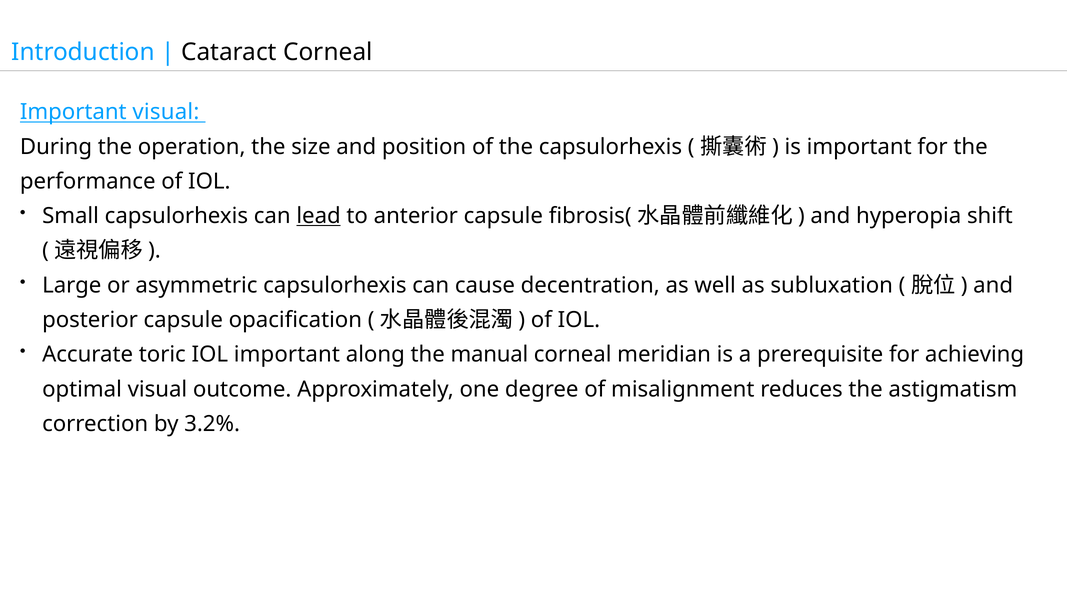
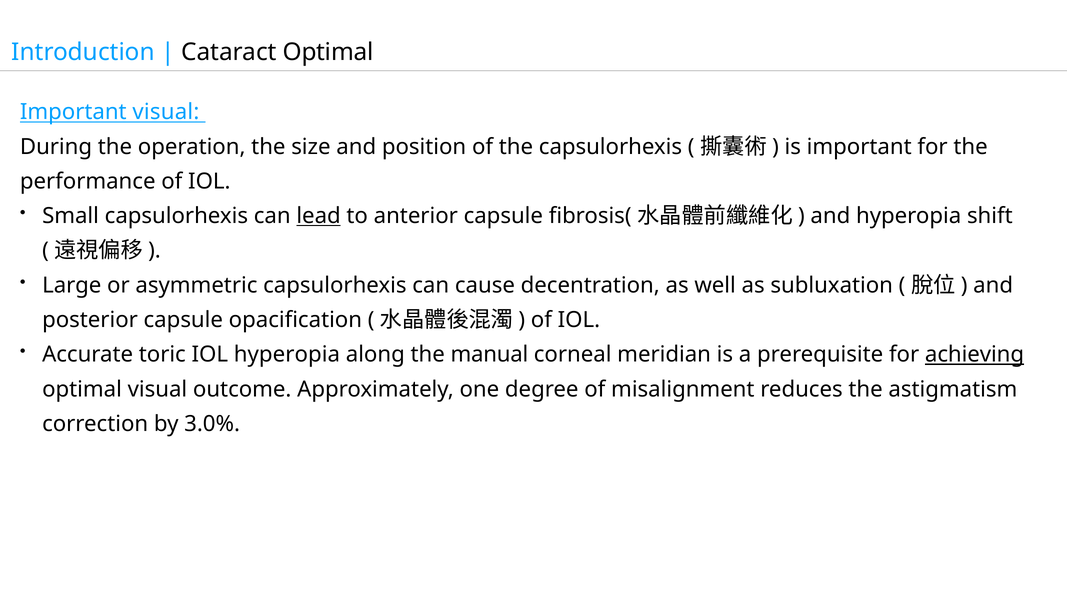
Cataract Corneal: Corneal -> Optimal (328, 52)
IOL important: important -> hyperopia (287, 355)
achieving underline: none -> present (975, 355)
3.2%: 3.2% -> 3.0% (212, 424)
